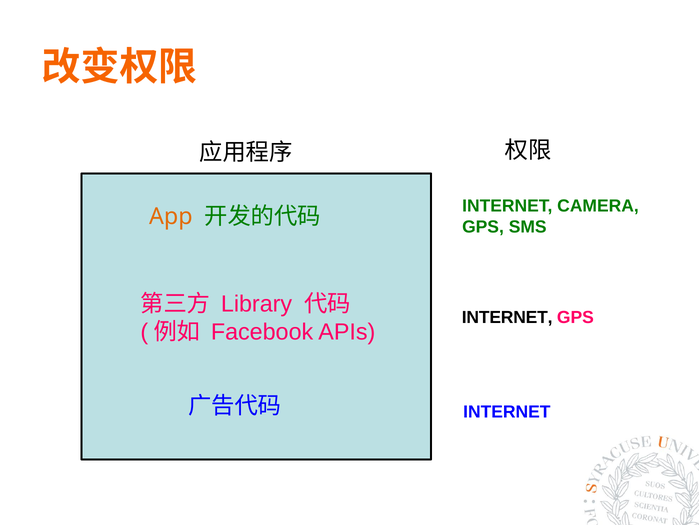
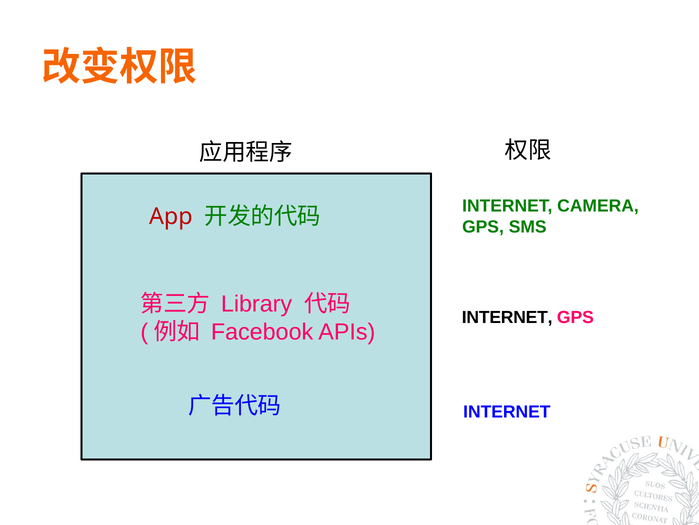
App colour: orange -> red (171, 216)
